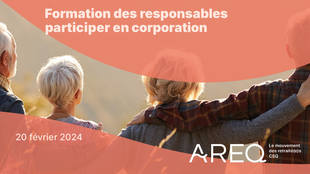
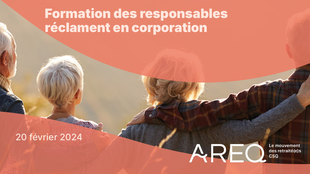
participer: participer -> réclament (78, 28)
